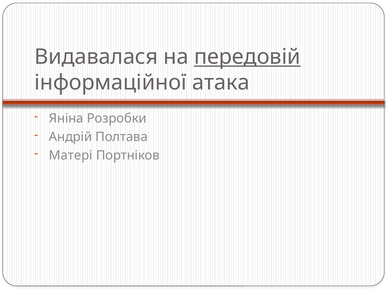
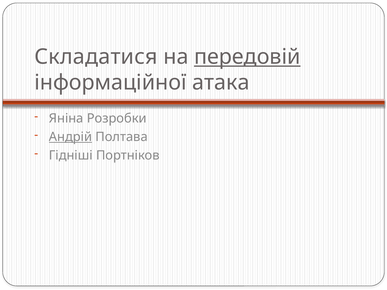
Видавалася: Видавалася -> Складатися (96, 57)
Андрій underline: none -> present (70, 137)
Матері: Матері -> Гідніші (71, 156)
